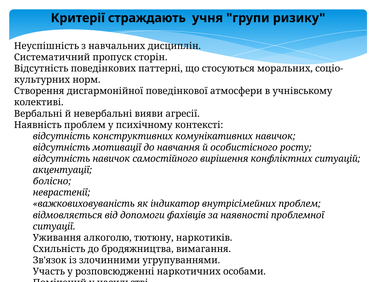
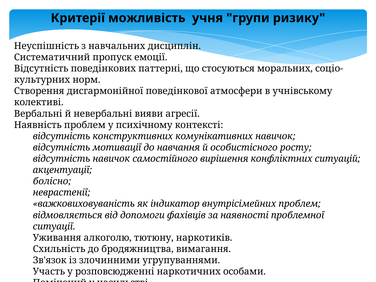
страждають: страждають -> можливість (147, 18)
сторін: сторін -> емоції (151, 57)
